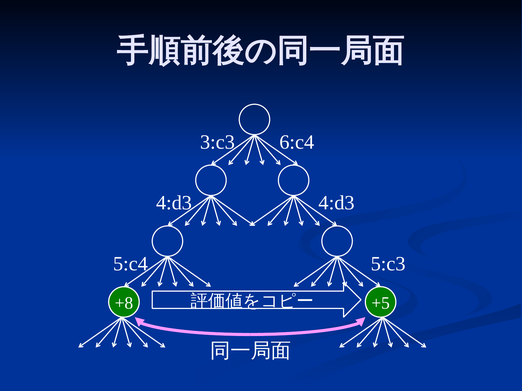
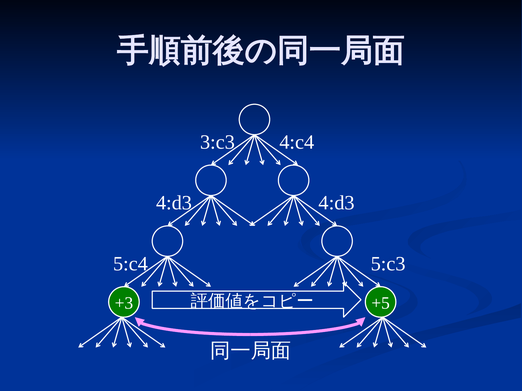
6:c4: 6:c4 -> 4:c4 (297, 142)
+8: +8 -> +3 (124, 304)
